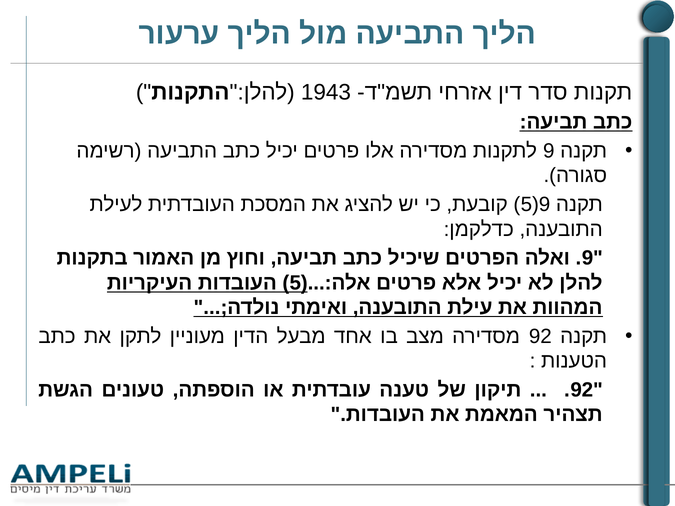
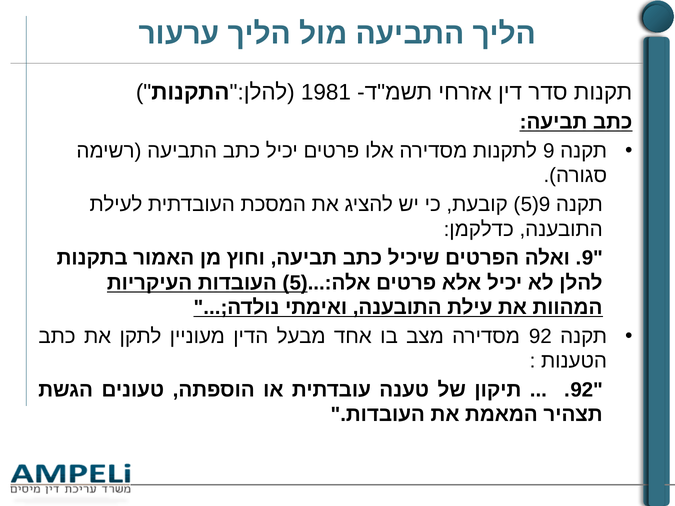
1943: 1943 -> 1981 (326, 92)
